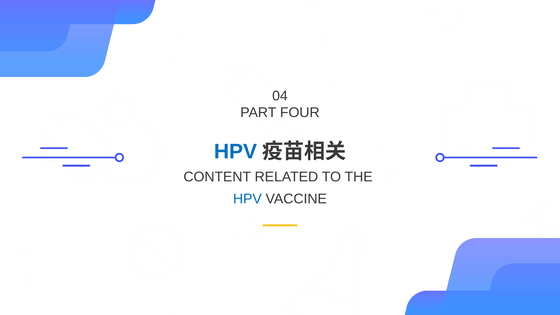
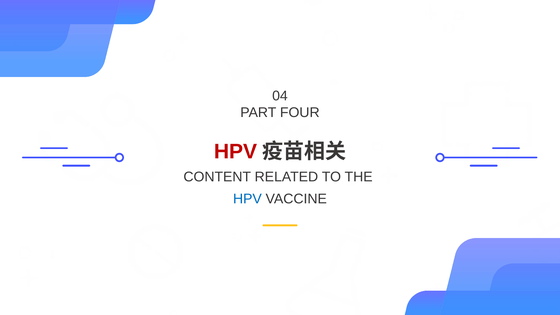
HPV colour: blue -> red (235, 151)
